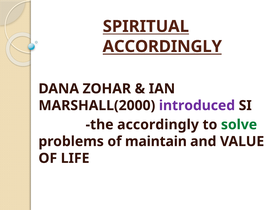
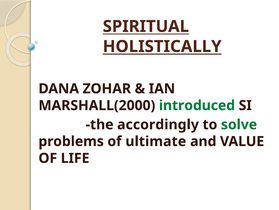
ACCORDINGLY: ACCORDINGLY -> HOLISTICALLY (162, 46)
introduced colour: purple -> green (197, 105)
maintain: maintain -> ultimate (156, 141)
